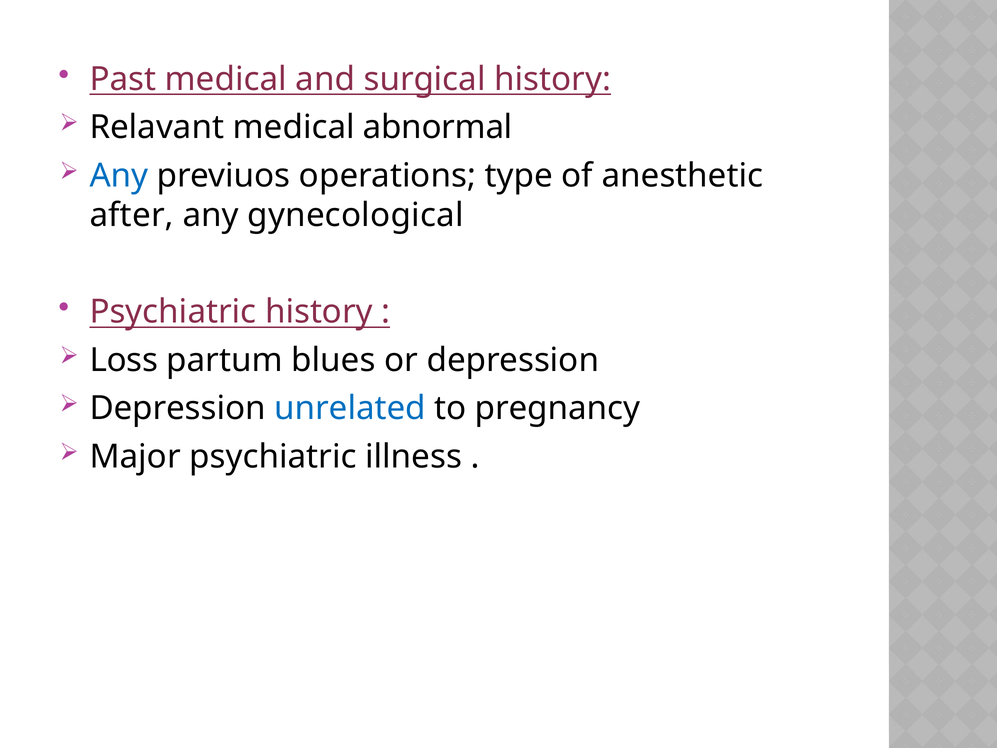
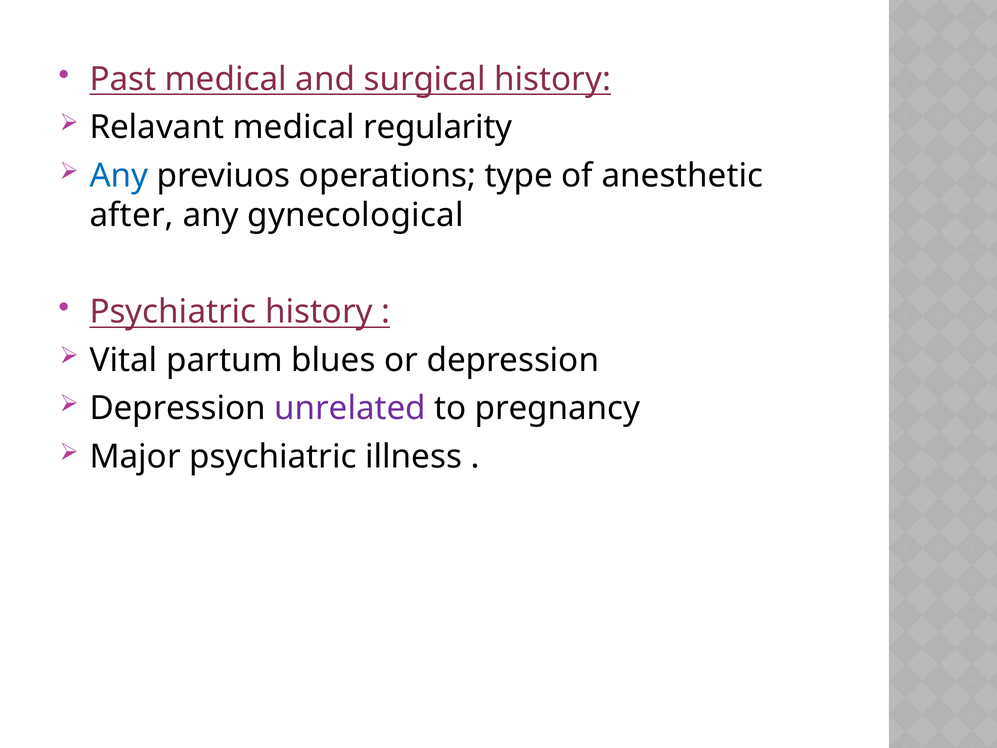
abnormal: abnormal -> regularity (438, 127)
Loss: Loss -> Vital (124, 360)
unrelated colour: blue -> purple (350, 408)
